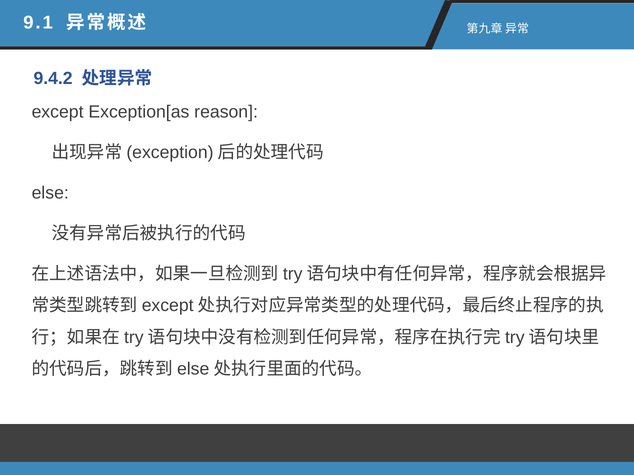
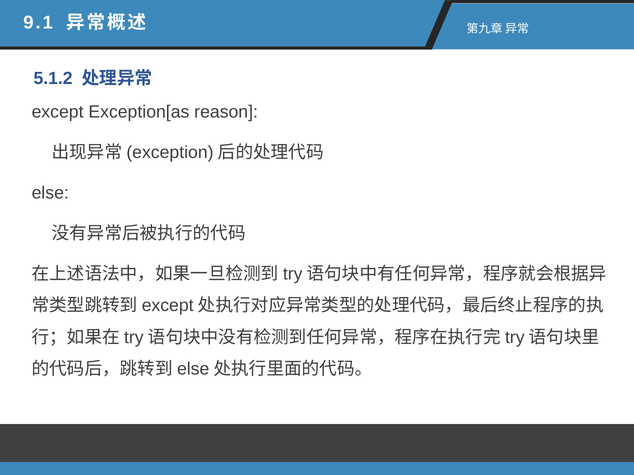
9.4.2: 9.4.2 -> 5.1.2 (53, 78)
